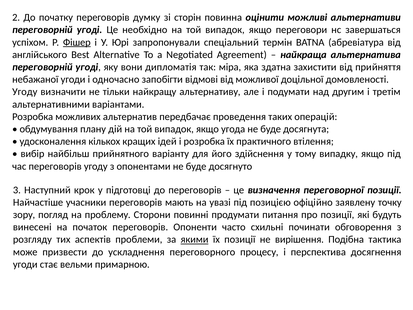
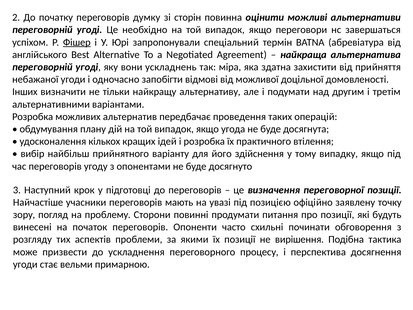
дипломатія: дипломатія -> ускладнень (171, 67)
Угоду: Угоду -> Інших (25, 92)
якими underline: present -> none (195, 239)
